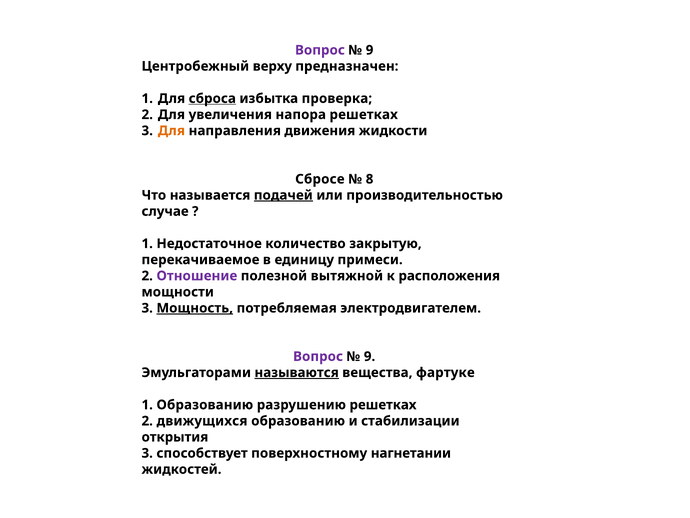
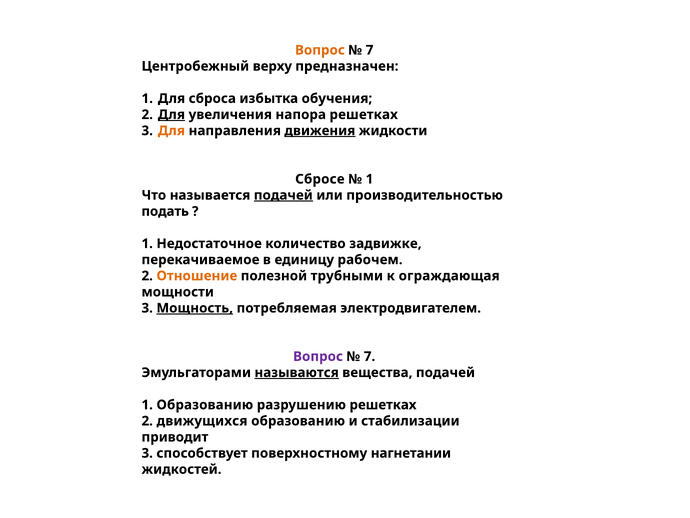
Вопрос colour: purple -> orange (320, 50)
9: 9 -> 7 (370, 50)
сброса underline: present -> none (212, 98)
проверка: проверка -> обучения (337, 98)
Для underline: none -> present (171, 115)
движения underline: none -> present (320, 131)
8: 8 -> 1 (370, 179)
случае: случае -> подать (165, 211)
закрытую: закрытую -> задвижке (385, 243)
примеси: примеси -> рабочем (370, 259)
Отношение colour: purple -> orange (197, 276)
вытяжной: вытяжной -> трубными (347, 276)
расположения: расположения -> ограждающая (449, 276)
9: 9 -> 7 (370, 356)
вещества фартуке: фартуке -> подачей (445, 372)
открытия: открытия -> приводит (175, 437)
